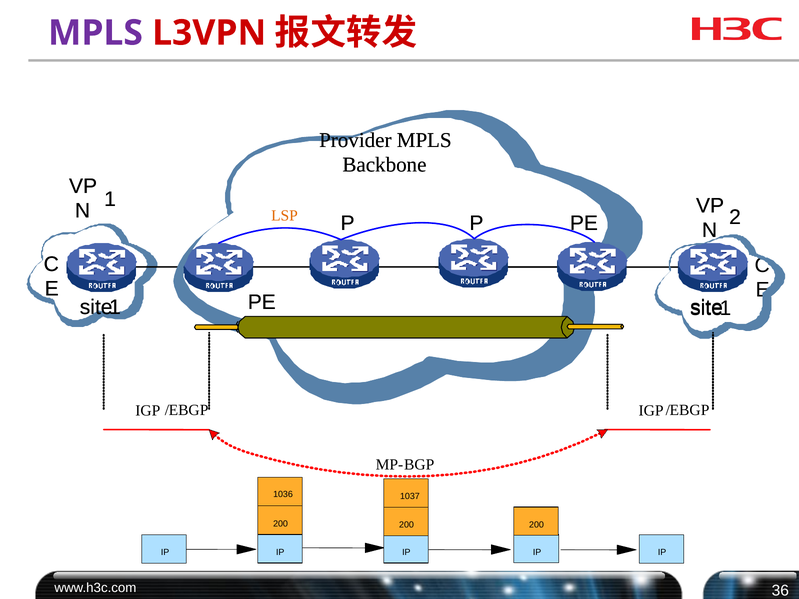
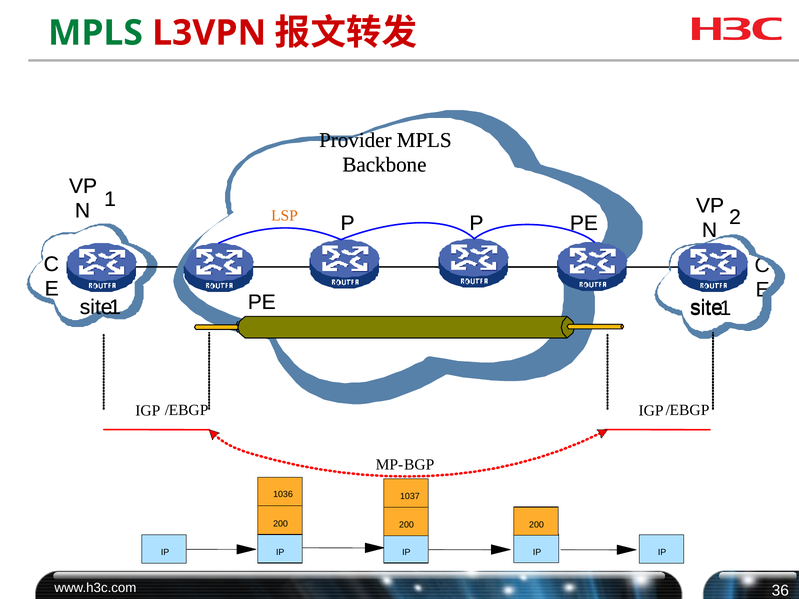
MPLS colour: purple -> green (95, 33)
